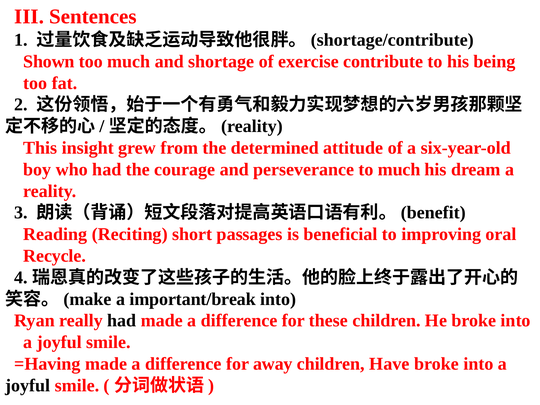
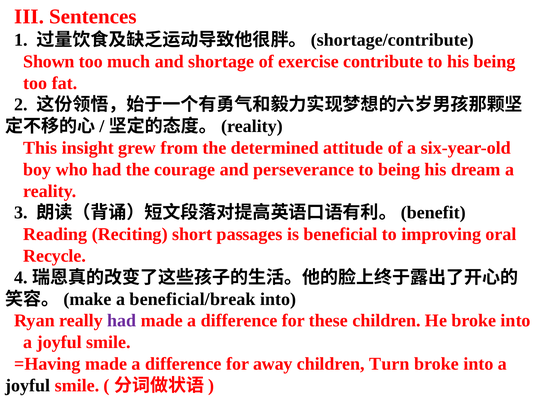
to much: much -> being (399, 170)
important/break: important/break -> beneficial/break (193, 299)
had colour: black -> purple (122, 321)
Have: Have -> Turn (389, 364)
